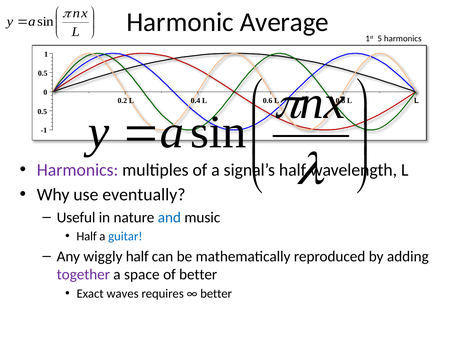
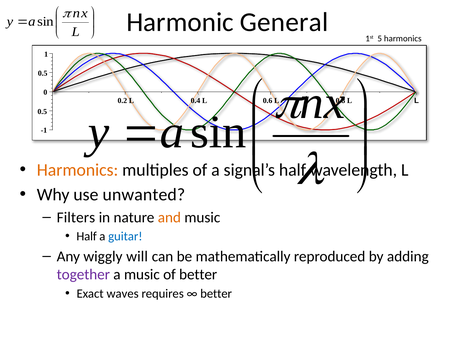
Average: Average -> General (284, 22)
Harmonics colour: purple -> orange (78, 170)
eventually: eventually -> unwanted (144, 194)
Useful: Useful -> Filters (76, 217)
and colour: blue -> orange (169, 217)
wiggly half: half -> will (137, 256)
a space: space -> music (142, 274)
